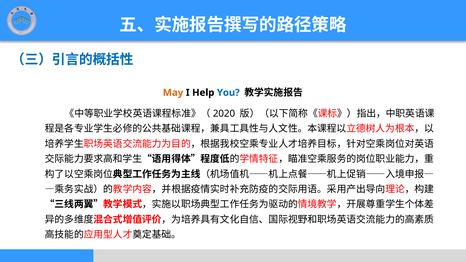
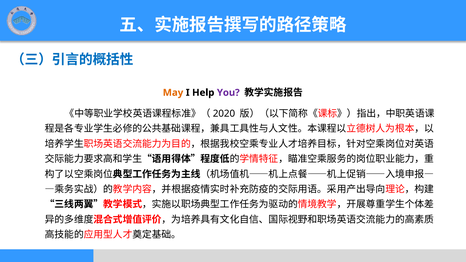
You colour: blue -> purple (228, 93)
